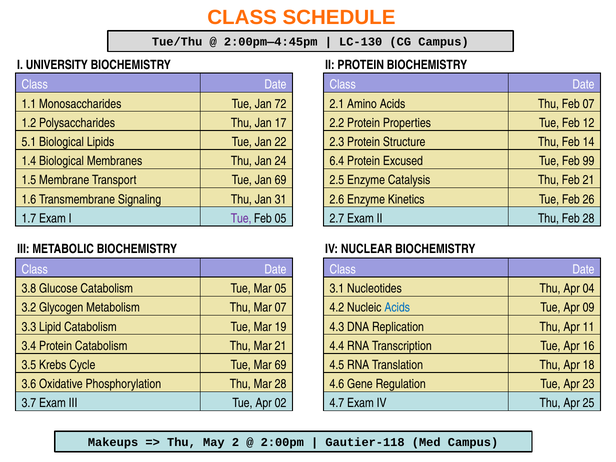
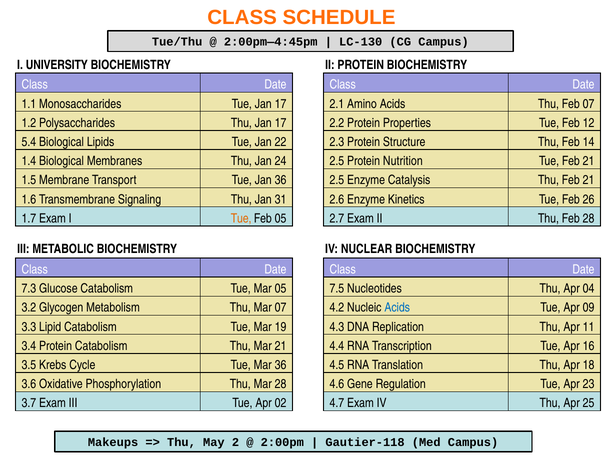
Tue Jan 72: 72 -> 17 (281, 104)
5.1: 5.1 -> 5.4 (29, 142)
6.4: 6.4 -> 2.5 (337, 161)
Excused: Excused -> Nutrition (403, 161)
Tue Feb 99: 99 -> 21 (589, 161)
Jan 69: 69 -> 36 (281, 180)
Tue colour: purple -> orange (241, 218)
3.8: 3.8 -> 7.3 (29, 289)
3.1: 3.1 -> 7.5 (337, 289)
Mar 69: 69 -> 36 (281, 365)
